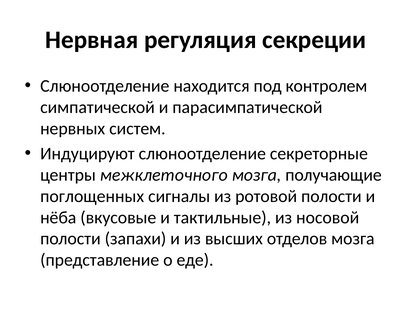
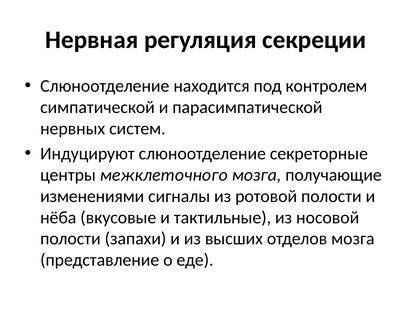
поглощенных: поглощенных -> изменениями (92, 196)
